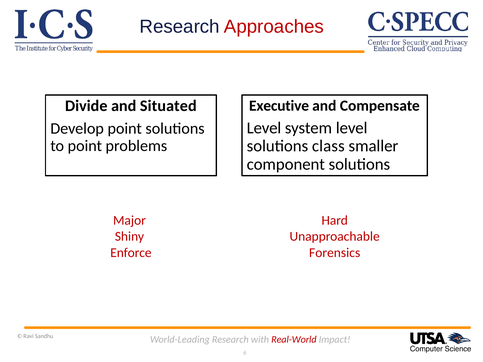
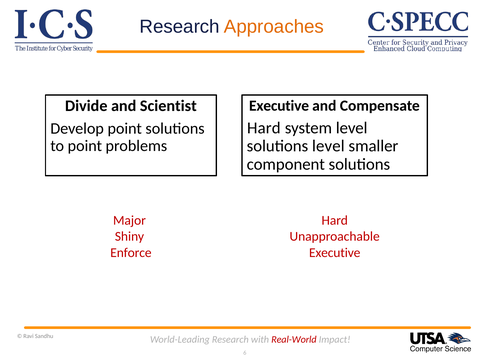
Approaches colour: red -> orange (274, 27)
Situated: Situated -> Scientist (168, 106)
Level: Level -> Hard (264, 128)
solutions class: class -> level (328, 146)
Forensics: Forensics -> Executive (335, 253)
